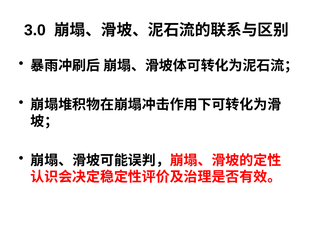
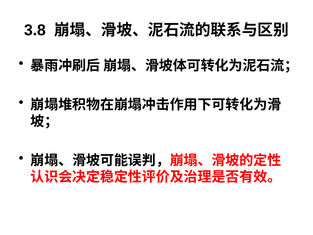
3.0: 3.0 -> 3.8 (35, 30)
